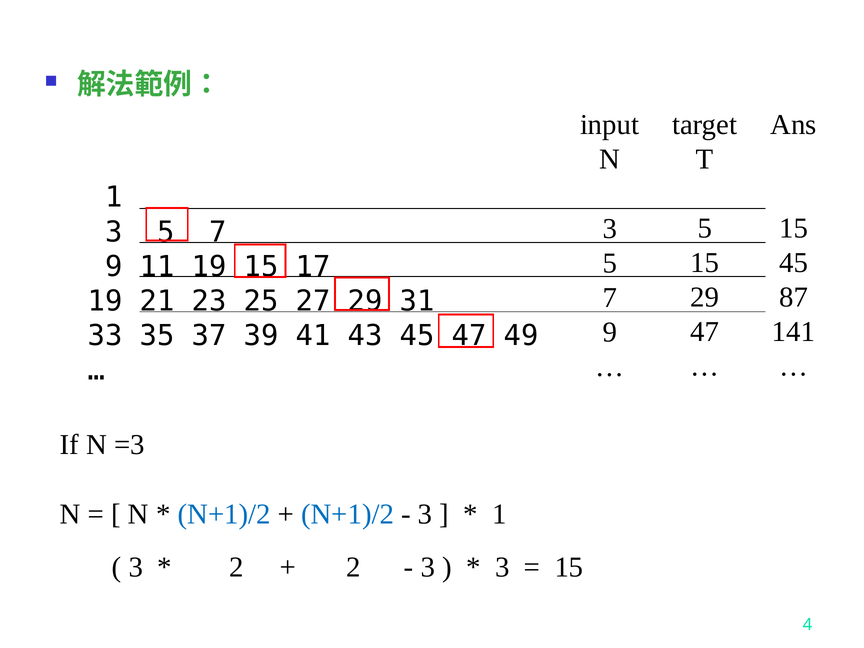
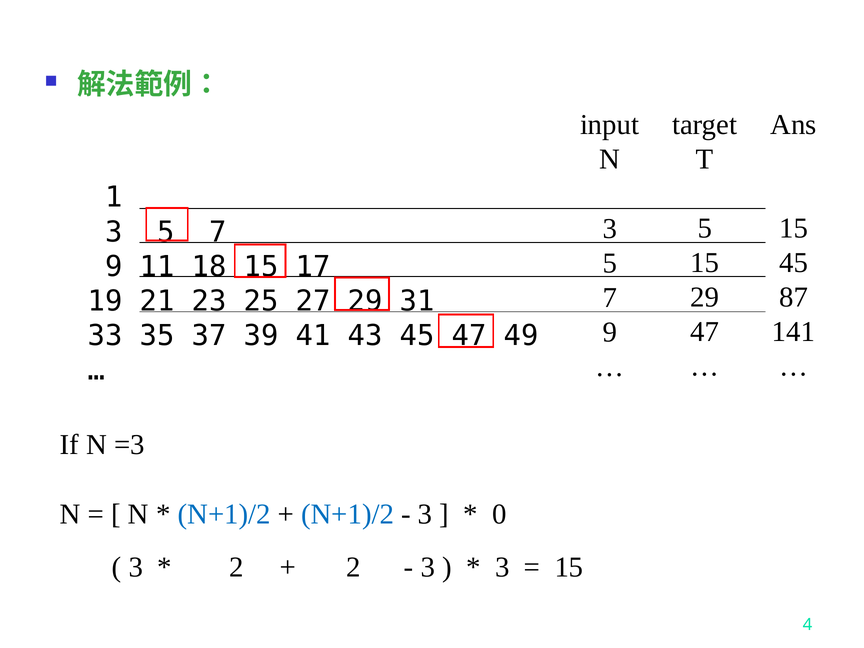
11 19: 19 -> 18 (209, 267)
1: 1 -> 0 (500, 514)
